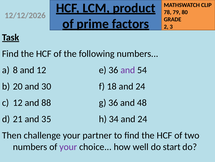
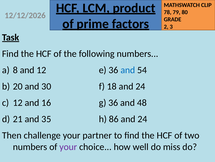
and colour: purple -> blue (128, 70)
88: 88 -> 16 (46, 102)
34: 34 -> 86 (114, 118)
start: start -> miss (172, 146)
